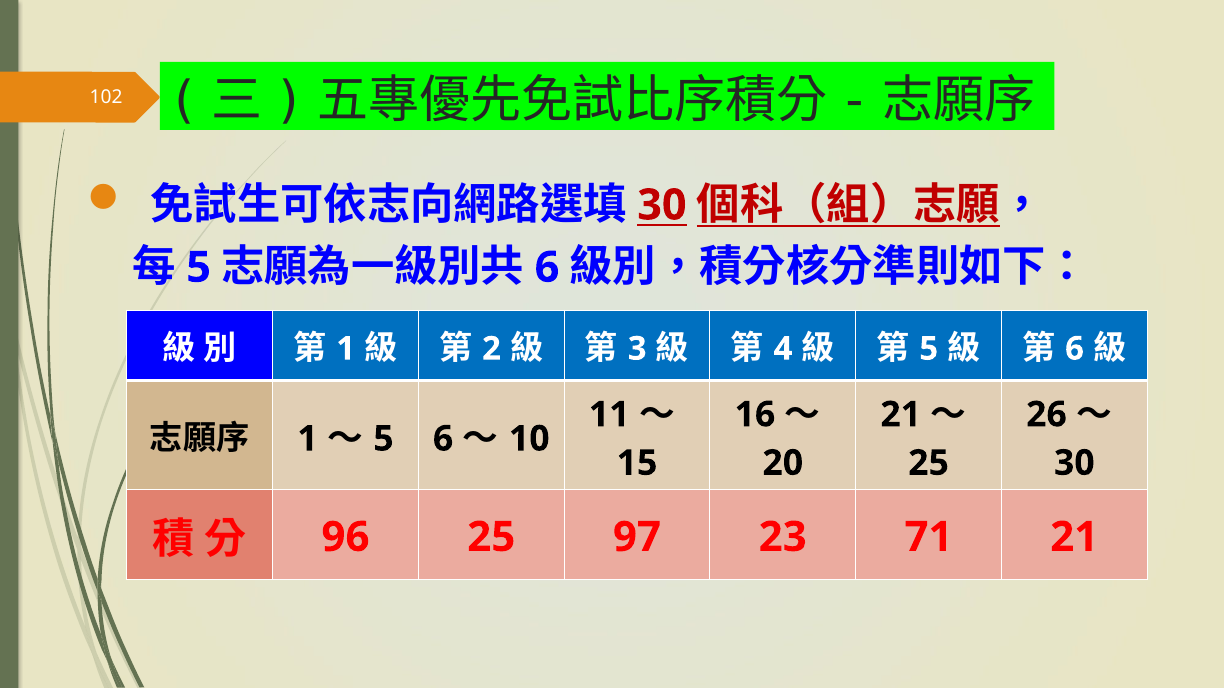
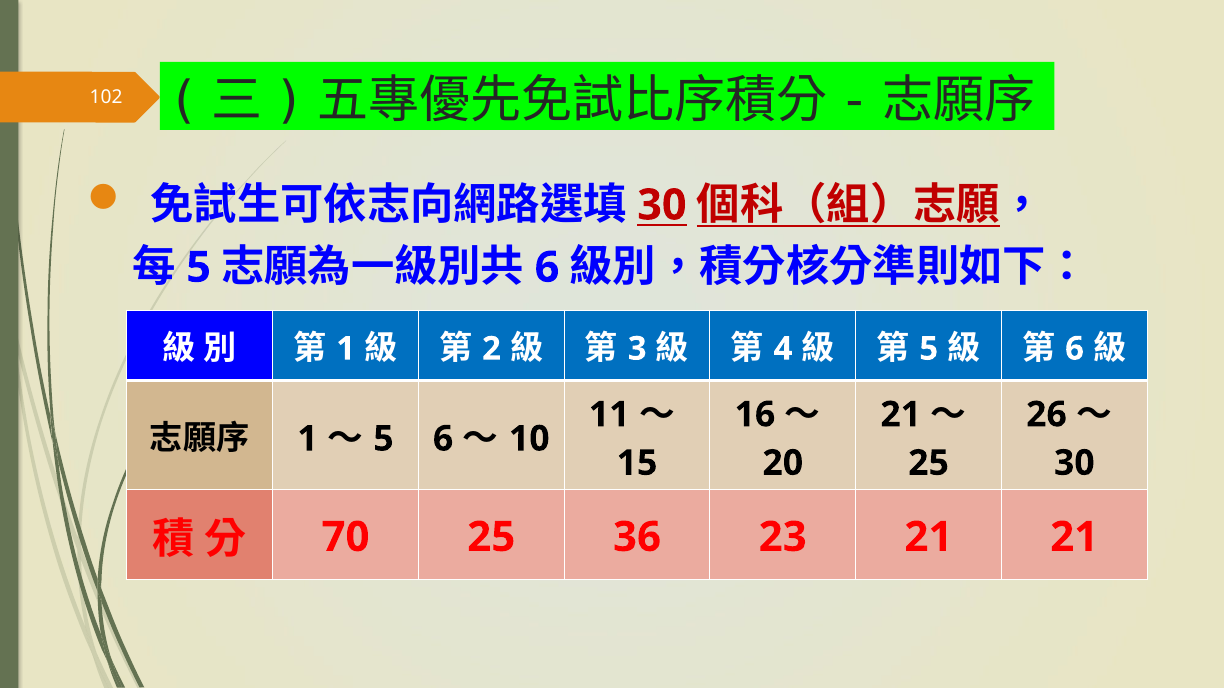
96: 96 -> 70 (345, 537)
97: 97 -> 36 (637, 537)
23 71: 71 -> 21 (929, 537)
